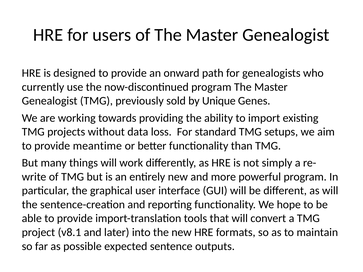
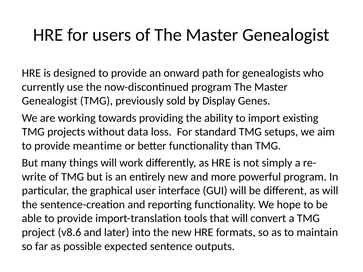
Unique: Unique -> Display (219, 101)
v8.1: v8.1 -> v8.6 (69, 233)
